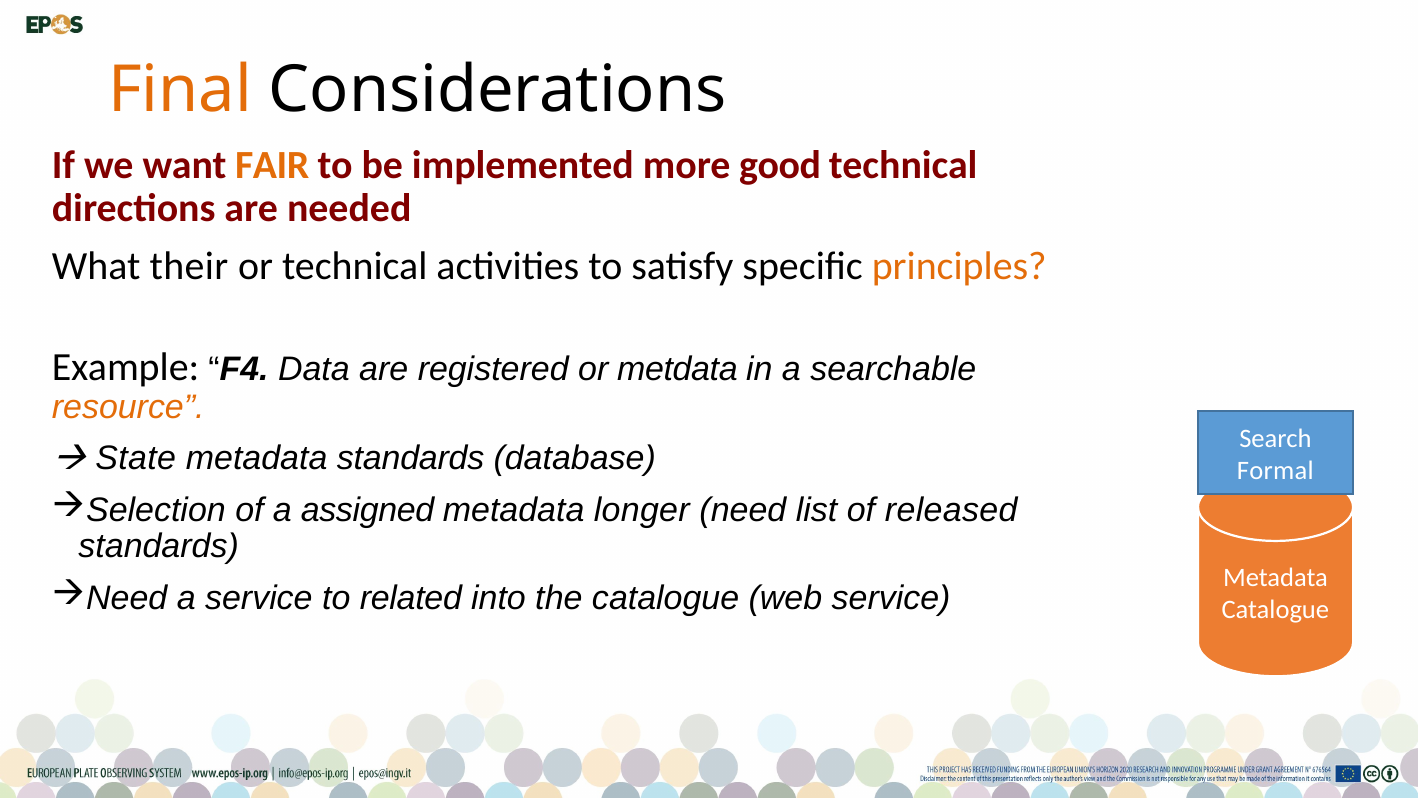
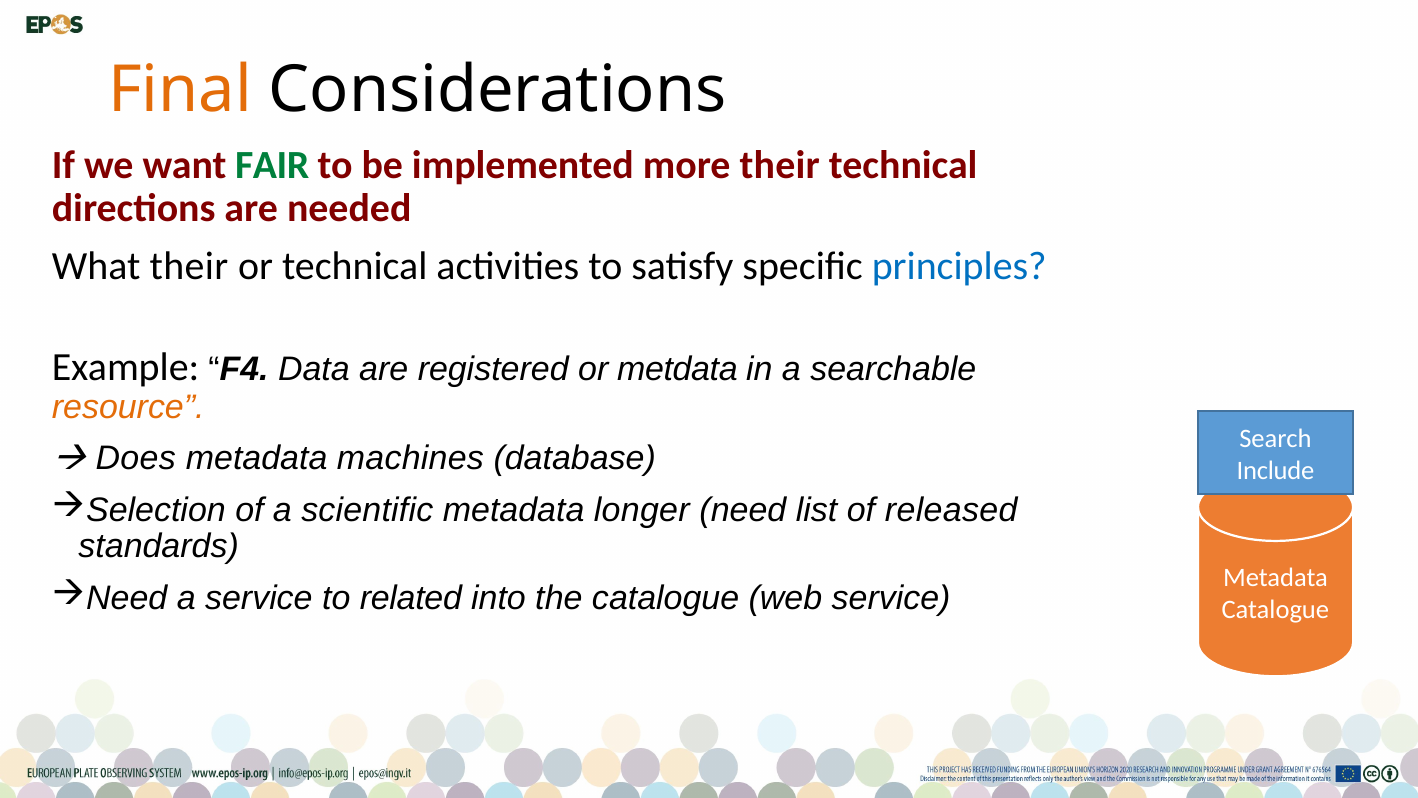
FAIR colour: orange -> green (272, 165)
more good: good -> their (780, 165)
principles colour: orange -> blue (959, 266)
State: State -> Does (136, 458)
metadata standards: standards -> machines (410, 458)
Formal: Formal -> Include (1276, 470)
assigned: assigned -> scientific (367, 510)
